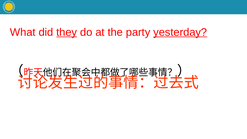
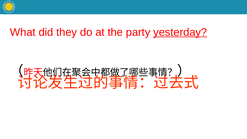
they underline: present -> none (67, 32)
